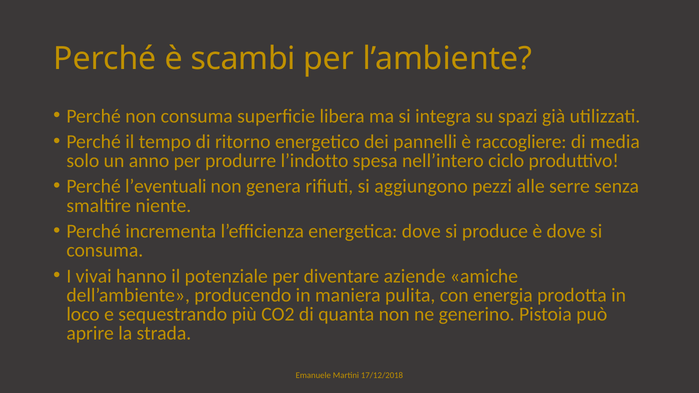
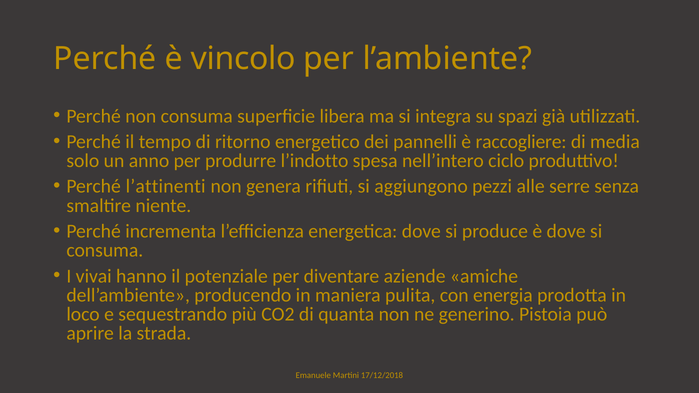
scambi: scambi -> vincolo (243, 59)
l’eventuali: l’eventuali -> l’attinenti (166, 187)
